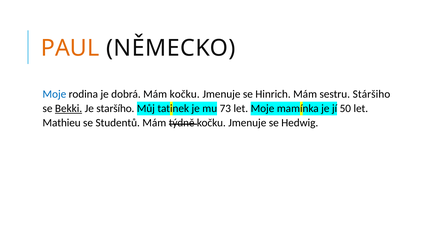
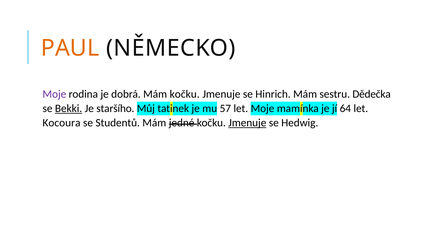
Moje colour: blue -> purple (54, 94)
Stáršiho: Stáršiho -> Dědečka (372, 94)
73: 73 -> 57 (225, 108)
50: 50 -> 64 (345, 108)
Mathieu: Mathieu -> Kocoura (62, 123)
týdně: týdně -> jedné (182, 123)
Jmenuje underline: none -> present (247, 123)
